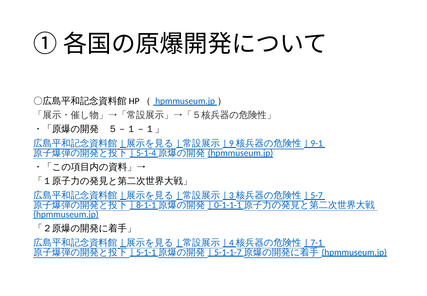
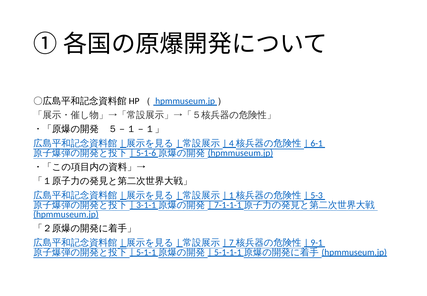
9: 9 -> 4 (231, 143)
9-1: 9-1 -> 6-1 (317, 143)
5-1-4: 5-1-4 -> 5-1-6 (146, 153)
3: 3 -> 1 (231, 195)
5-7: 5-7 -> 5-3 (317, 195)
8-1-1: 8-1-1 -> 3-1-1 (146, 205)
0-1-1-1: 0-1-1-1 -> 7-1-1-1 (228, 205)
4: 4 -> 7 (231, 242)
7-1: 7-1 -> 9-1 (317, 242)
5-1-1-7: 5-1-1-7 -> 5-1-1-1 (228, 252)
